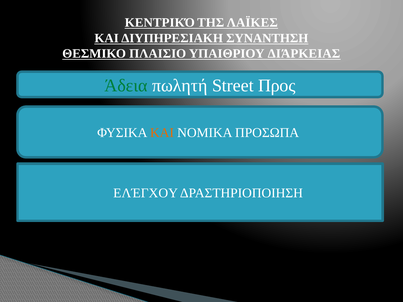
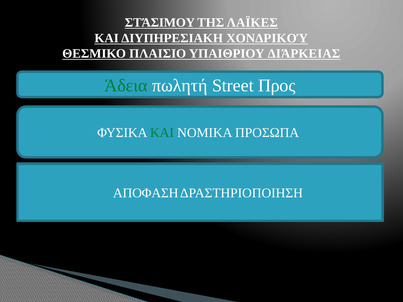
ΚΕΝΤΡΙΚΌ: ΚΕΝΤΡΙΚΌ -> ΣΤΆΣΙΜΟΥ (160, 23)
ΣΥΝΑΝΤΗΣΗ: ΣΥΝΑΝΤΗΣΗ -> ΧΟΝΔΡΙΚΟΎ (267, 38)
ΚΑΙ colour: orange -> green (162, 133)
ΕΛΈΓΧΟΥ: ΕΛΈΓΧΟΥ -> ΑΠΟΦΑΣΗ (146, 193)
